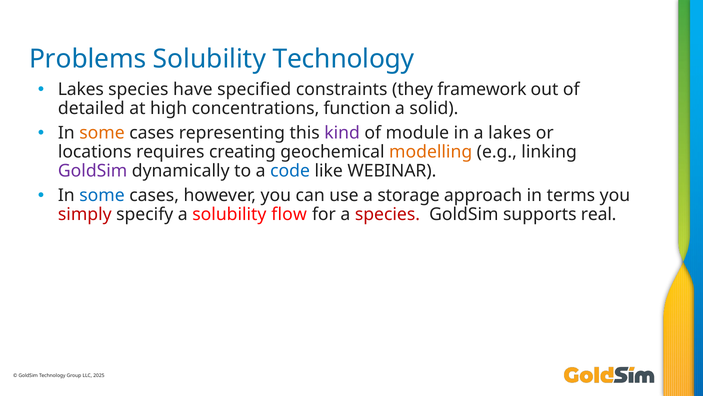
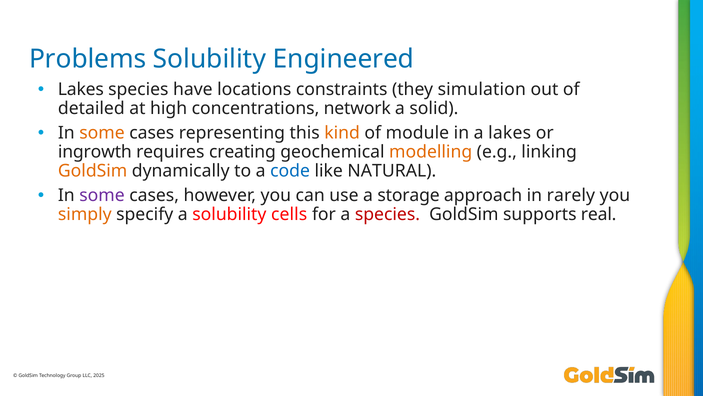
Solubility Technology: Technology -> Engineered (344, 59)
specified: specified -> locations (254, 89)
framework: framework -> simulation (482, 89)
function: function -> network (357, 108)
kind colour: purple -> orange (342, 133)
locations: locations -> ingrowth (95, 152)
GoldSim colour: purple -> orange (93, 171)
WEBINAR: WEBINAR -> NATURAL (392, 171)
some colour: blue -> purple (102, 195)
terms: terms -> rarely (571, 195)
simply colour: red -> orange (85, 214)
flow: flow -> cells (289, 214)
